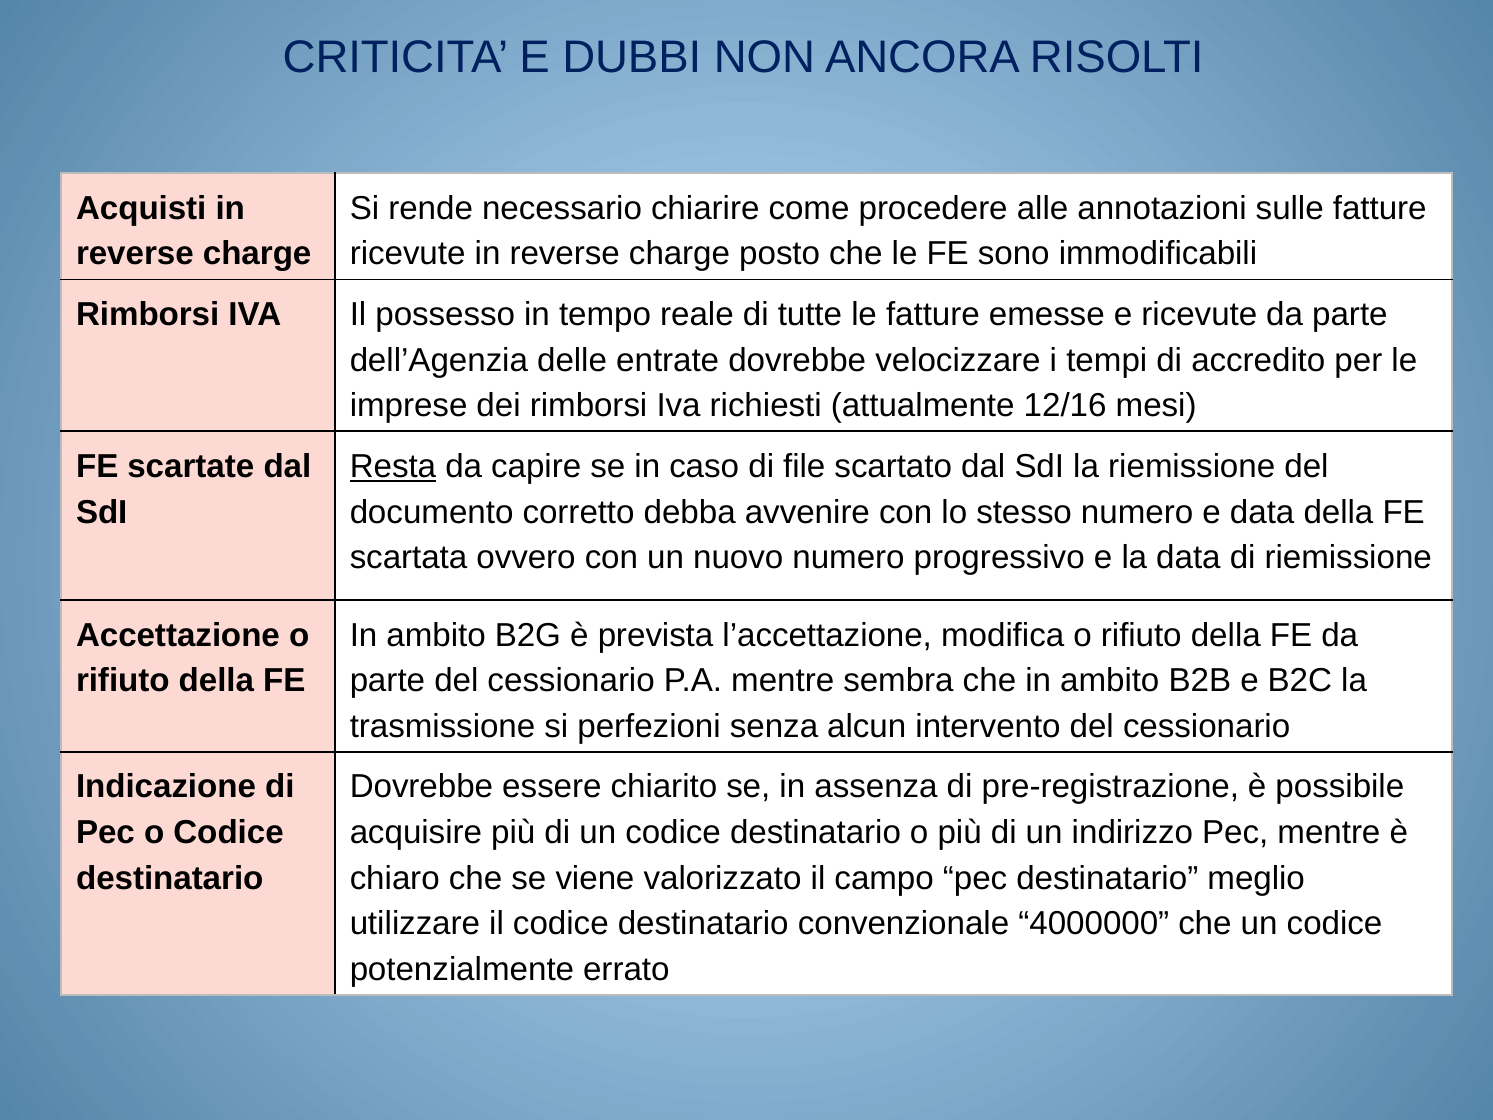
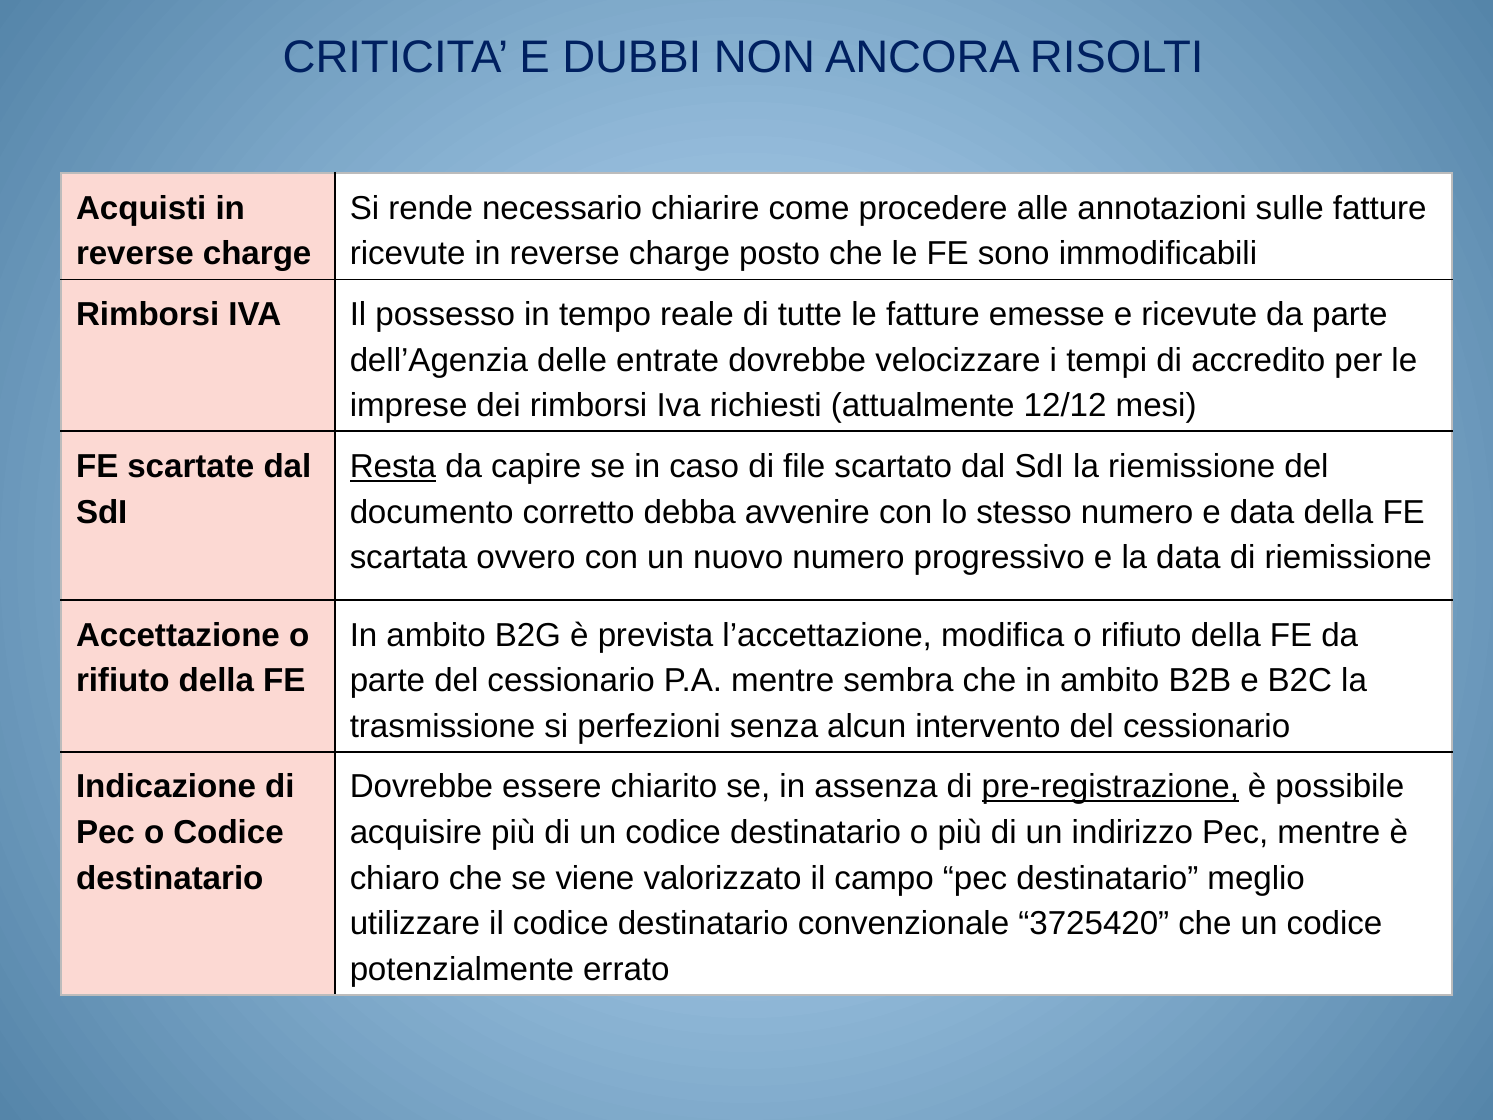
12/16: 12/16 -> 12/12 (1065, 406)
pre-registrazione underline: none -> present (1110, 787)
4000000: 4000000 -> 3725420 (1094, 924)
